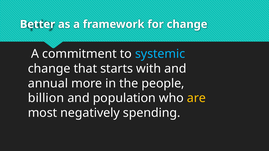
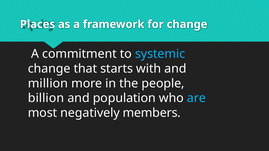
Better: Better -> Places (37, 24)
annual: annual -> million (48, 84)
are colour: yellow -> light blue (196, 98)
spending: spending -> members (152, 113)
